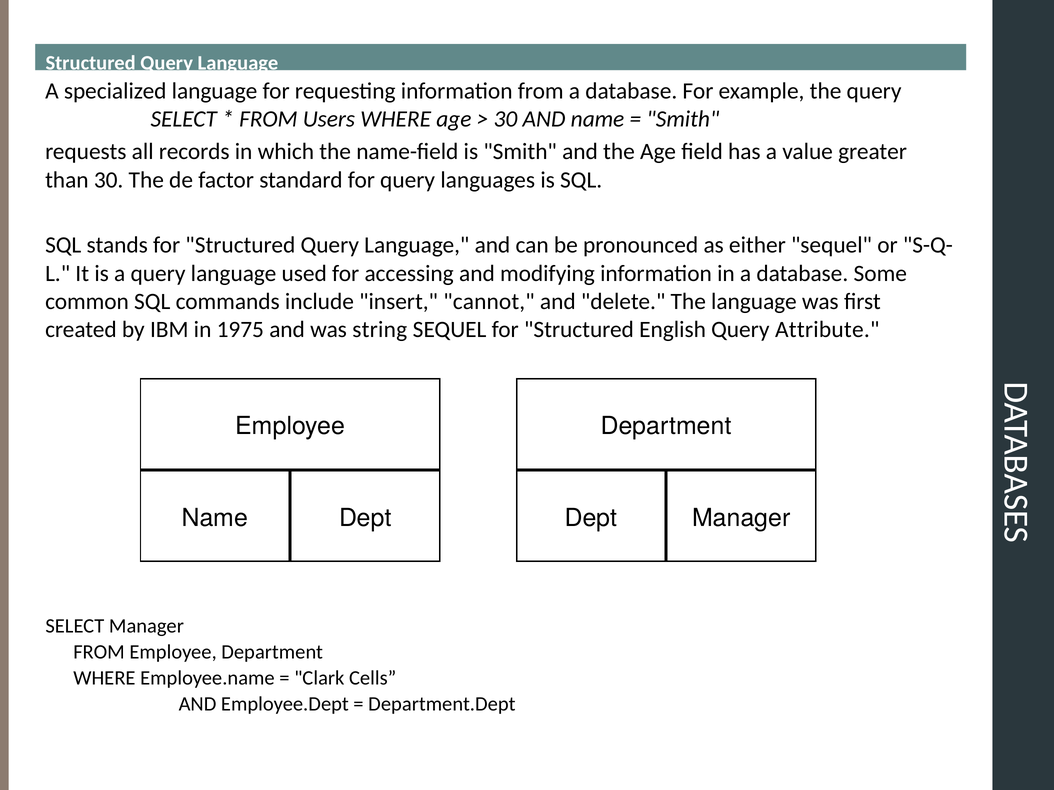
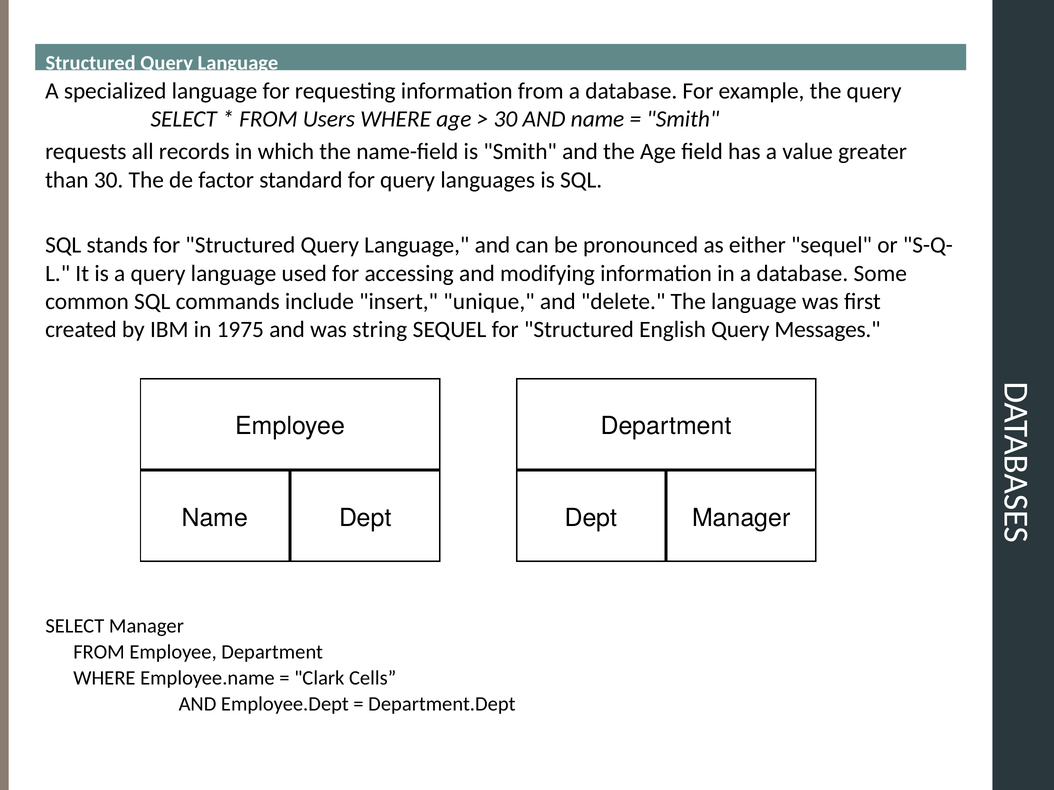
cannot: cannot -> unique (489, 302)
Attribute: Attribute -> Messages (827, 330)
